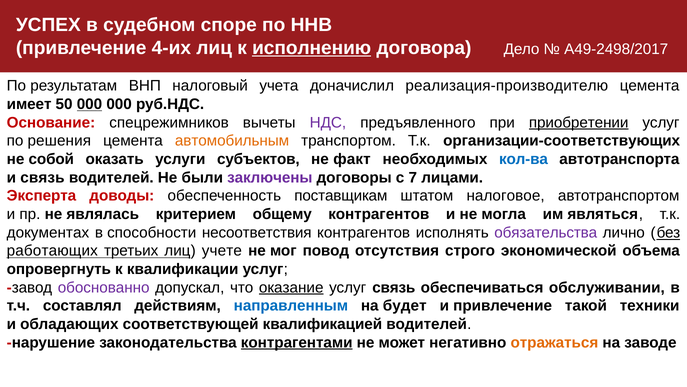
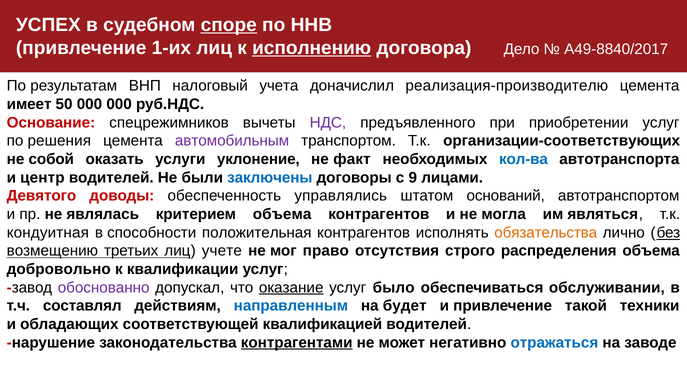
споре underline: none -> present (229, 25)
4-их: 4-их -> 1-их (171, 48)
А49-2498/2017: А49-2498/2017 -> А49-8840/2017 (616, 49)
000 underline: present -> none (89, 104)
приобретении underline: present -> none (579, 122)
автомобильным colour: orange -> purple (232, 141)
субъектов: субъектов -> уклонение (258, 159)
и связь: связь -> центр (42, 177)
заключены colour: purple -> blue (270, 177)
7: 7 -> 9 (413, 177)
Эксперта: Эксперта -> Девятого (41, 196)
поставщикам: поставщикам -> управлялись (341, 196)
налоговое: налоговое -> оснований (506, 196)
критерием общему: общему -> объема (282, 214)
документах: документах -> кондуитная (48, 232)
несоответствия: несоответствия -> положительная (257, 232)
обязательства colour: purple -> orange (546, 232)
работающих: работающих -> возмещению (52, 251)
повод: повод -> право (326, 251)
экономической: экономической -> распределения (559, 251)
опровергнуть: опровергнуть -> добровольно (59, 269)
услуг связь: связь -> было (394, 287)
отражаться colour: orange -> blue (554, 342)
